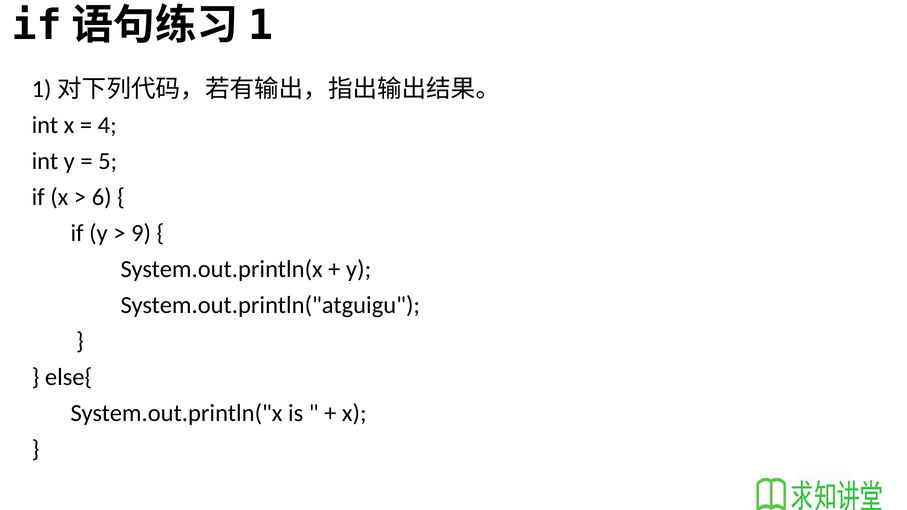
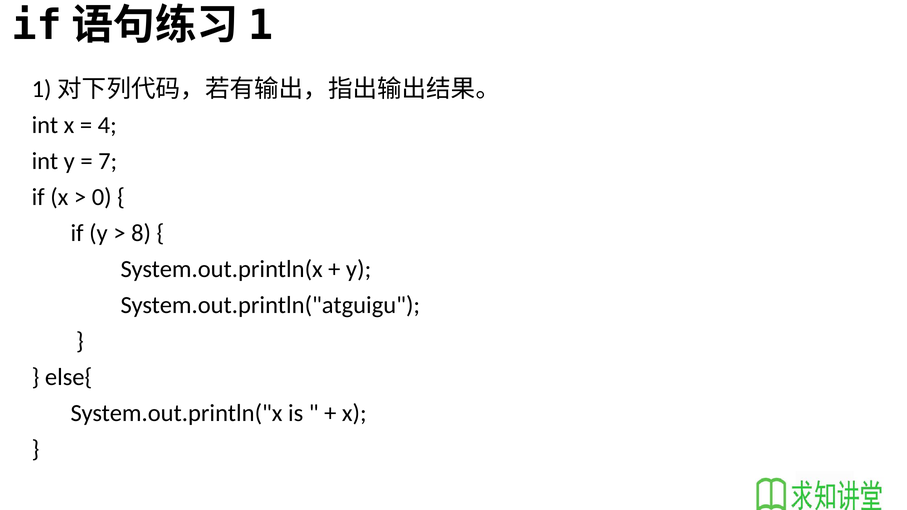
5: 5 -> 7 (108, 161)
6: 6 -> 0 (102, 197)
9: 9 -> 8 (141, 233)
